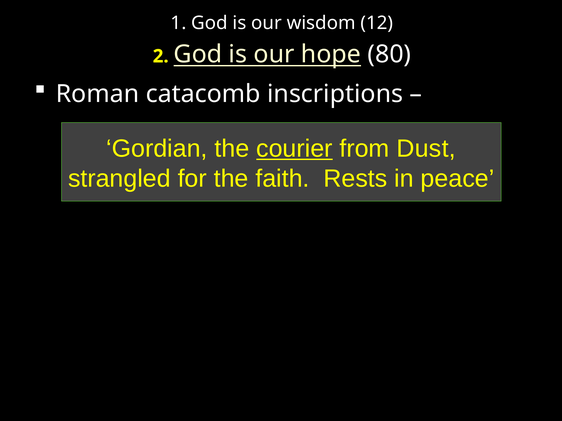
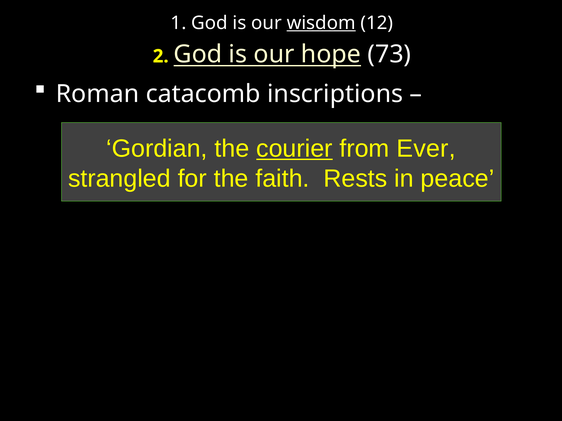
wisdom underline: none -> present (321, 23)
80: 80 -> 73 (389, 54)
Dust: Dust -> Ever (426, 149)
